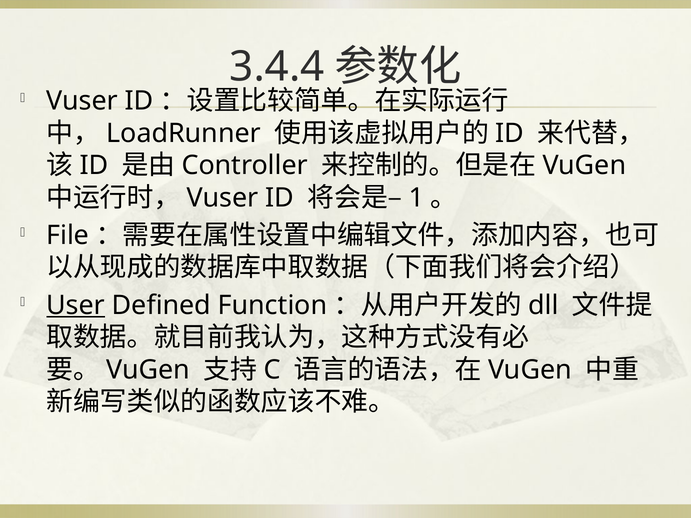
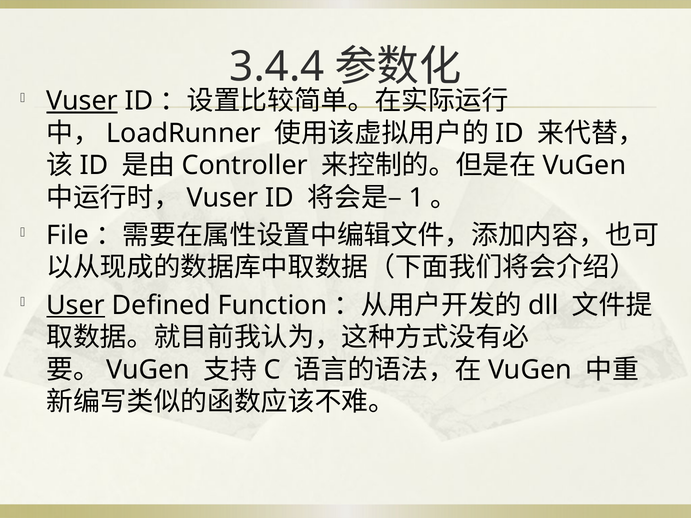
Vuser underline: none -> present (82, 101)
